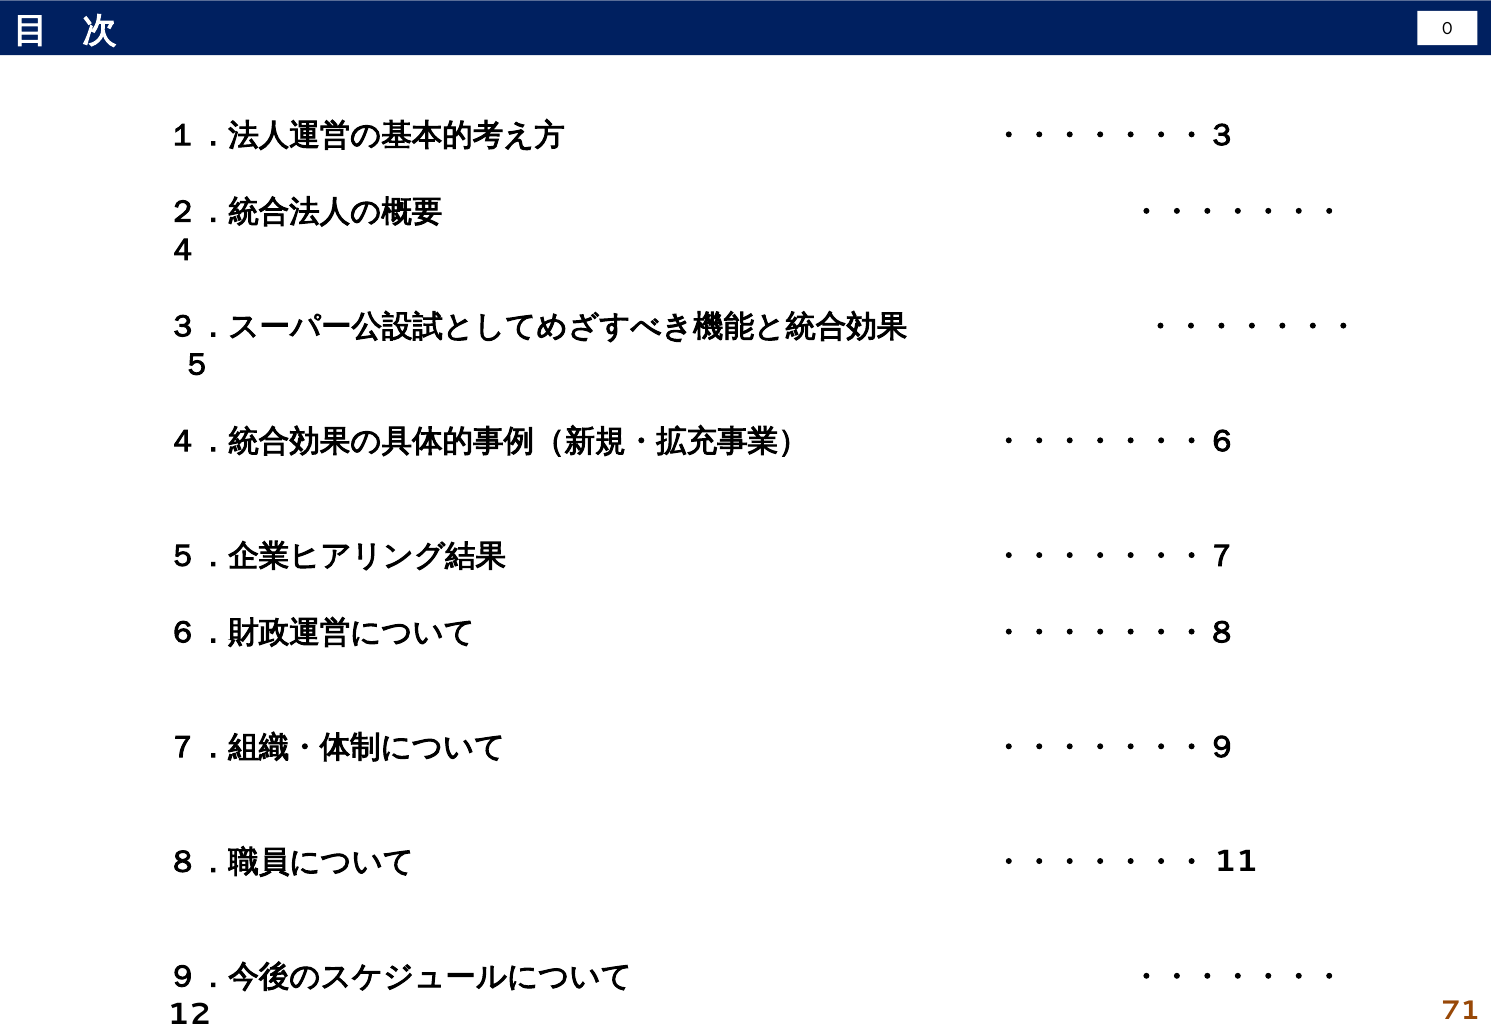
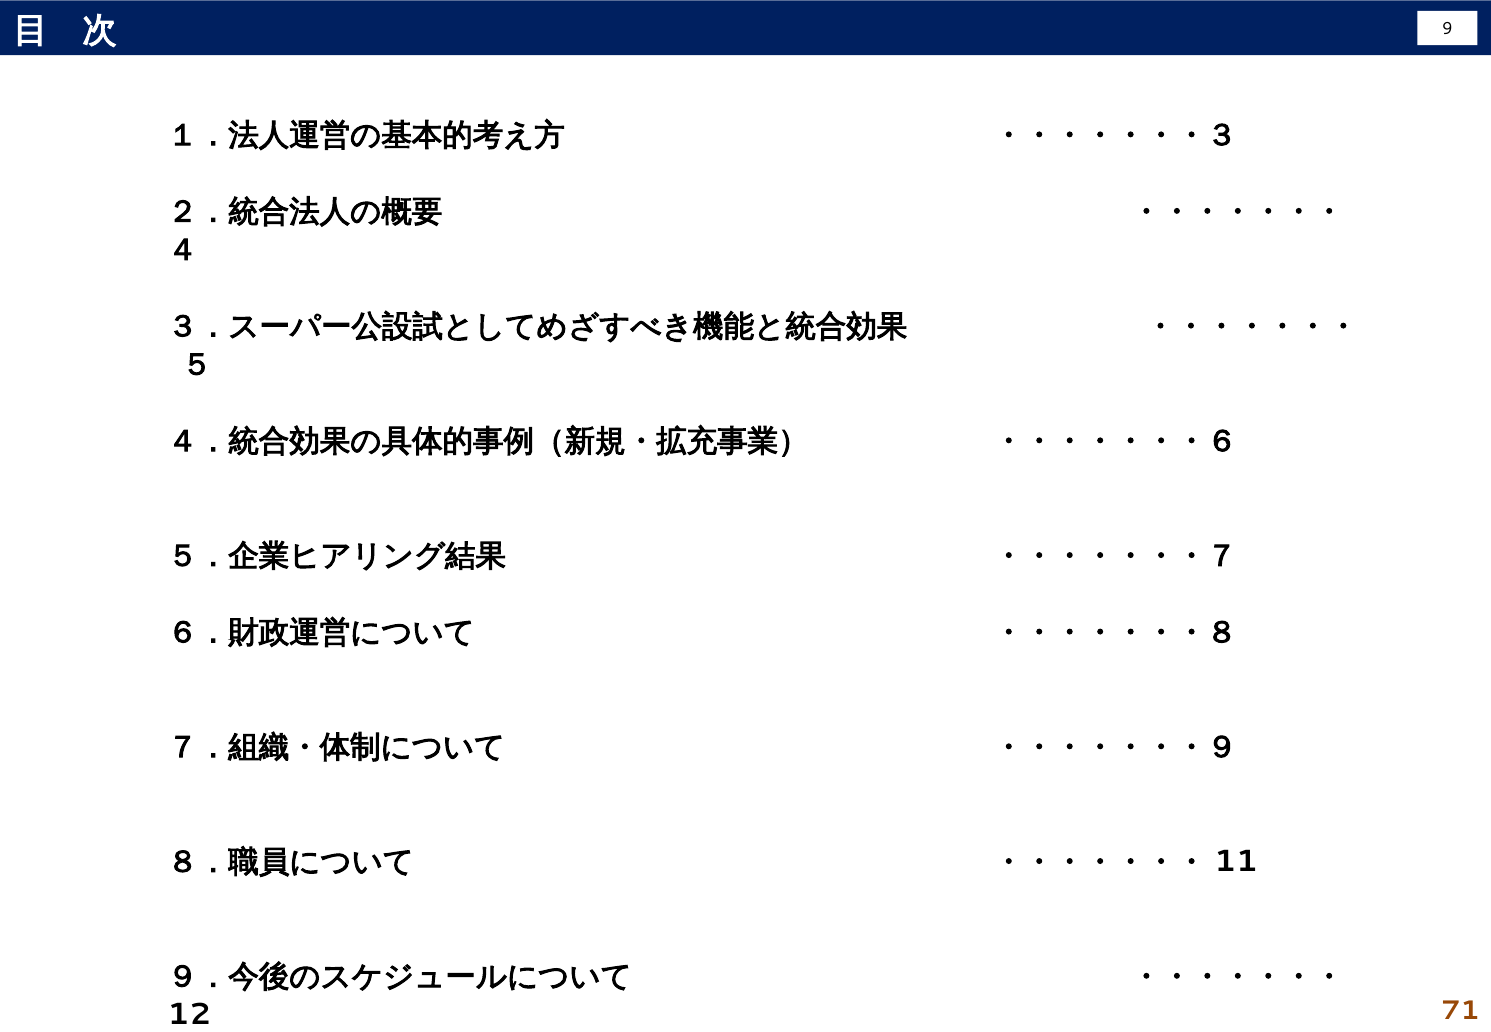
0: 0 -> 9 (1447, 29)
